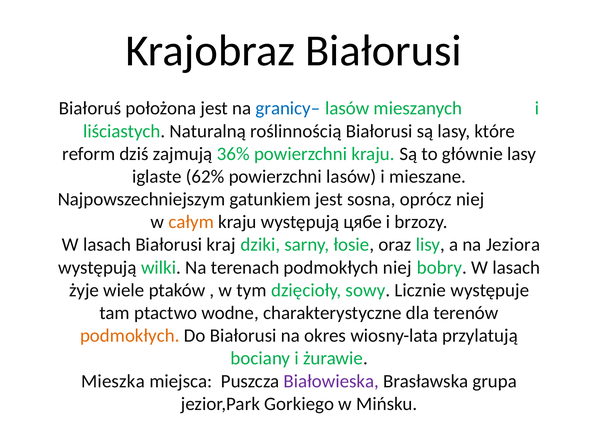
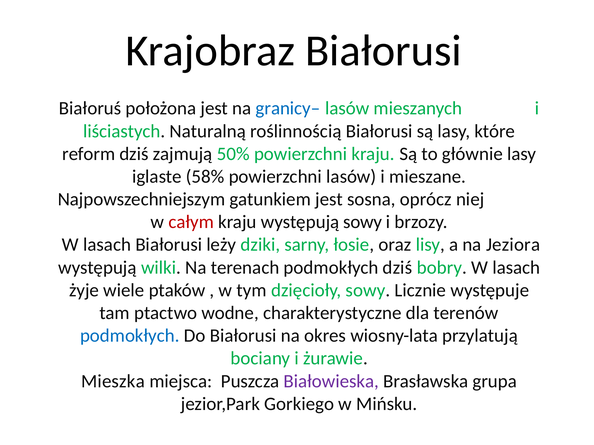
36%: 36% -> 50% (233, 154)
62%: 62% -> 58% (205, 177)
całym colour: orange -> red (191, 222)
występują цябе: цябе -> sowy (363, 222)
kraj: kraj -> leży (221, 245)
podmokłych niej: niej -> dziś (397, 268)
podmokłych colour: orange -> blue (130, 336)
